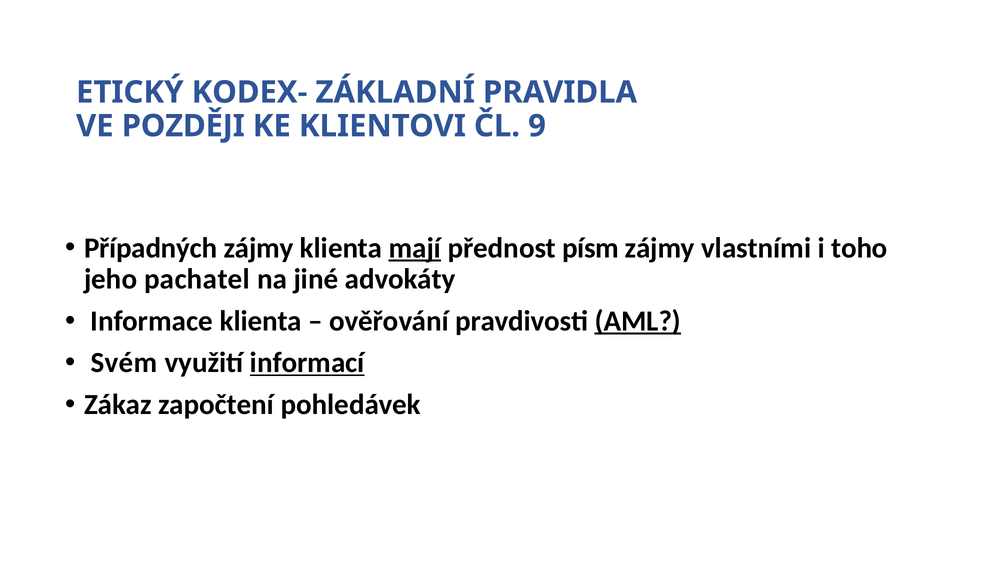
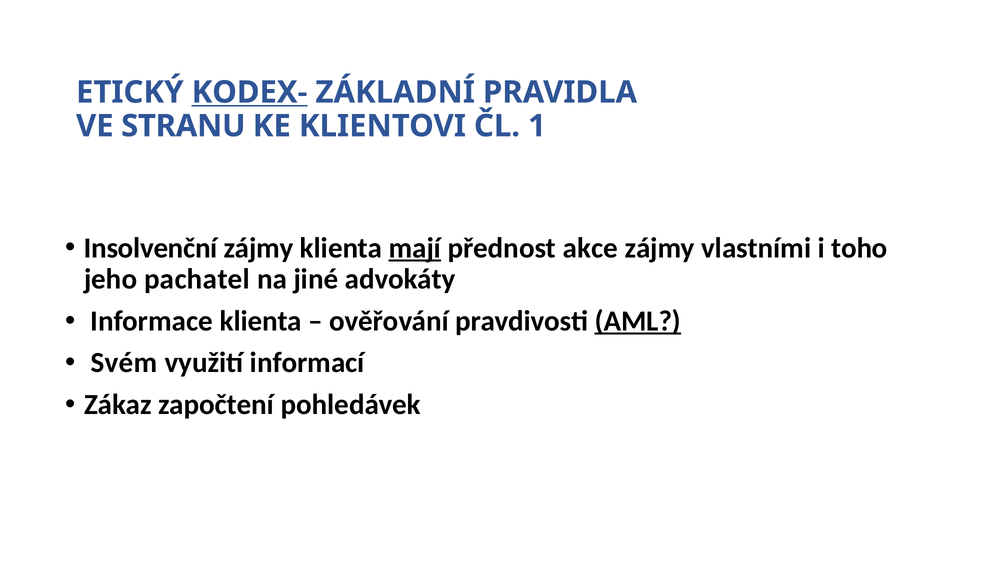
KODEX- underline: none -> present (250, 92)
POZDĚJI: POZDĚJI -> STRANU (183, 126)
9: 9 -> 1 (537, 126)
Případných: Případných -> Insolvenční (151, 248)
písm: písm -> akce (590, 248)
informací underline: present -> none (307, 363)
